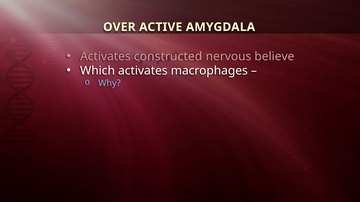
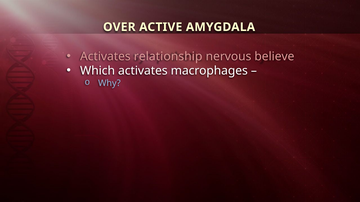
constructed: constructed -> relationship (168, 56)
